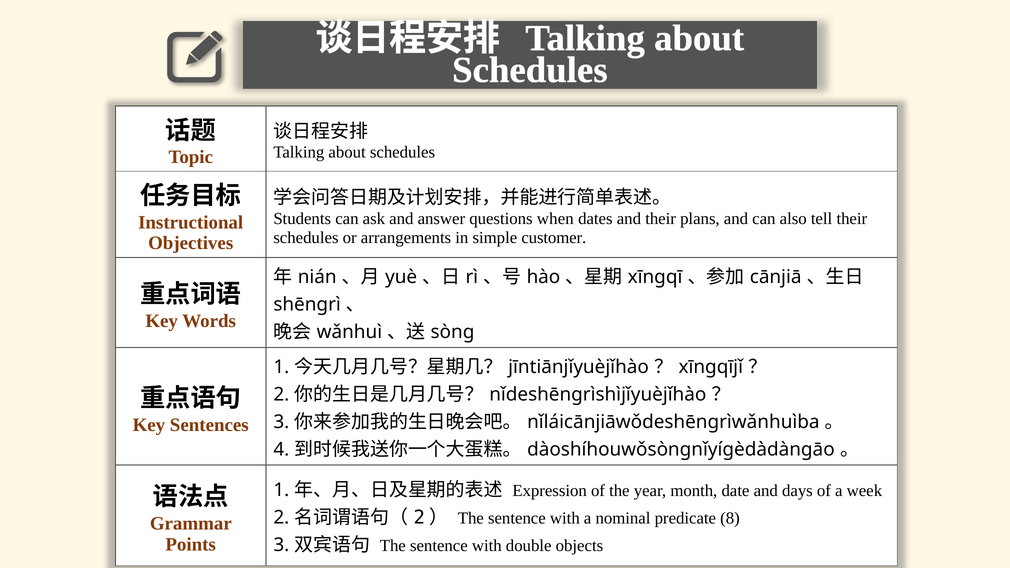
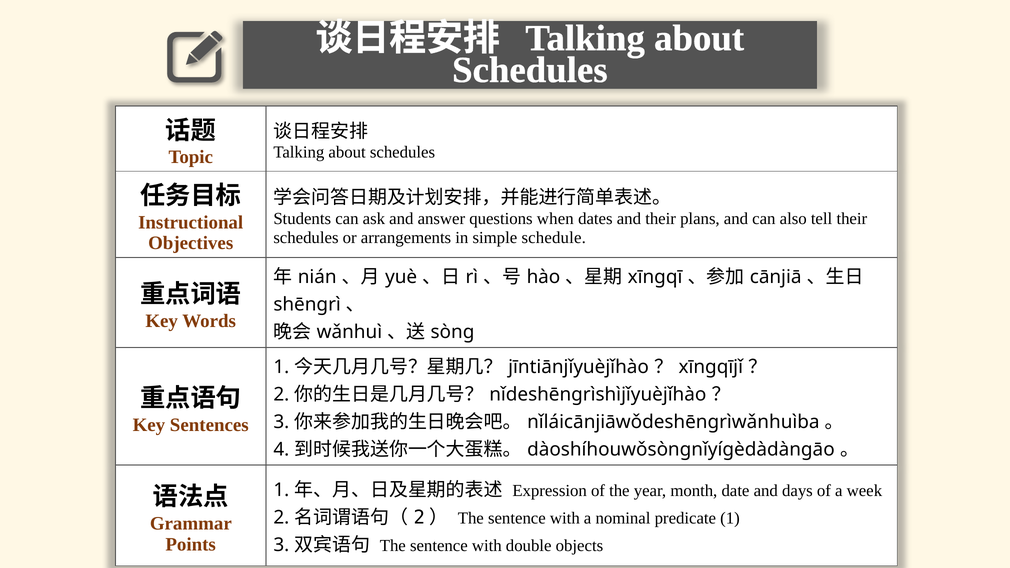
customer: customer -> schedule (554, 238)
predicate 8: 8 -> 1 (730, 518)
